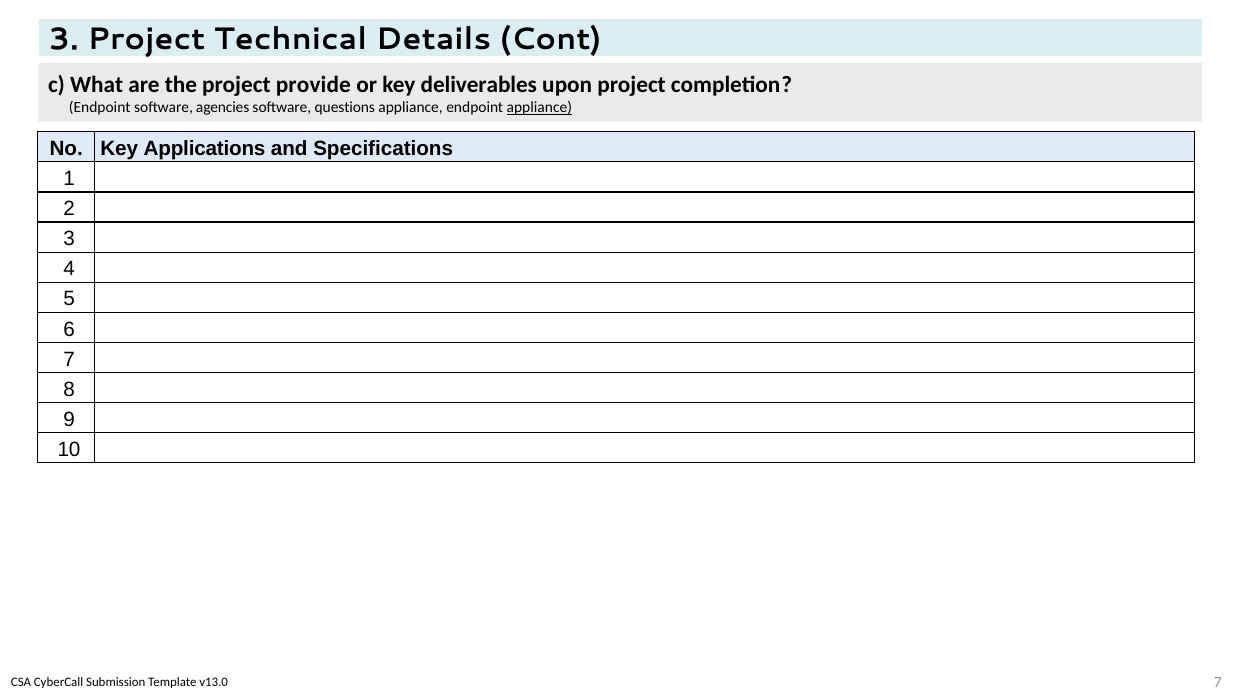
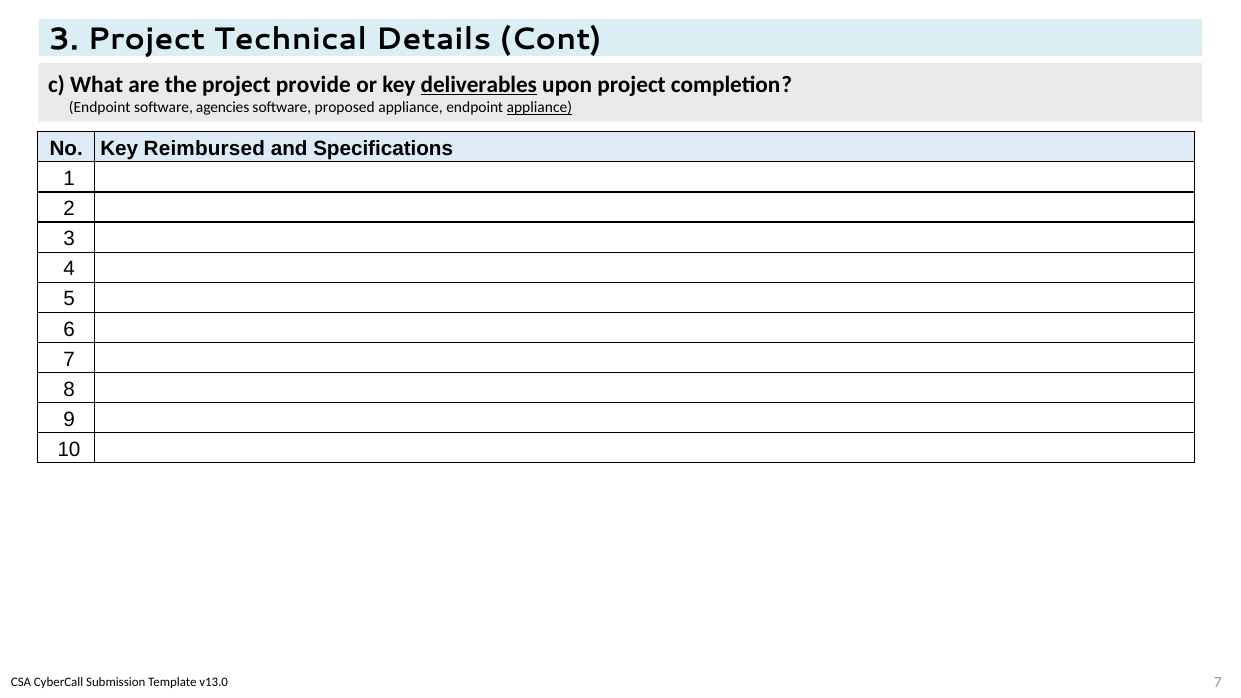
deliverables underline: none -> present (479, 85)
questions: questions -> proposed (345, 107)
Applications: Applications -> Reimbursed (204, 149)
